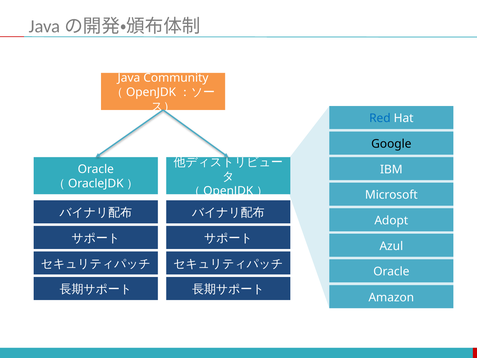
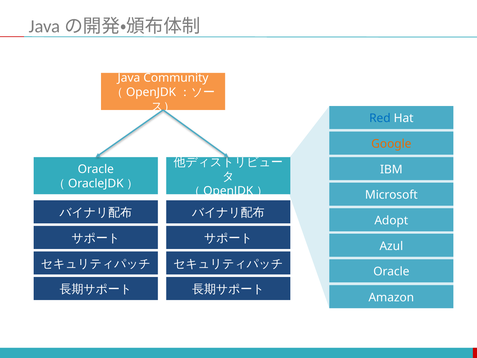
Google colour: black -> orange (391, 144)
